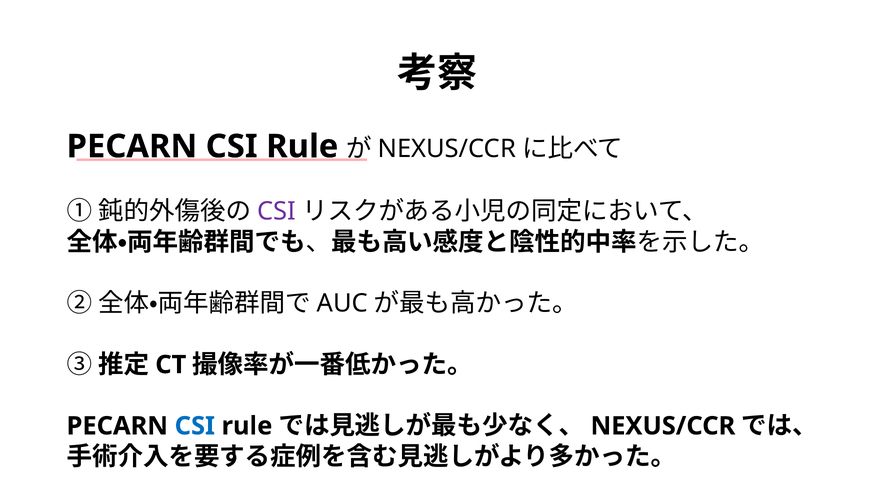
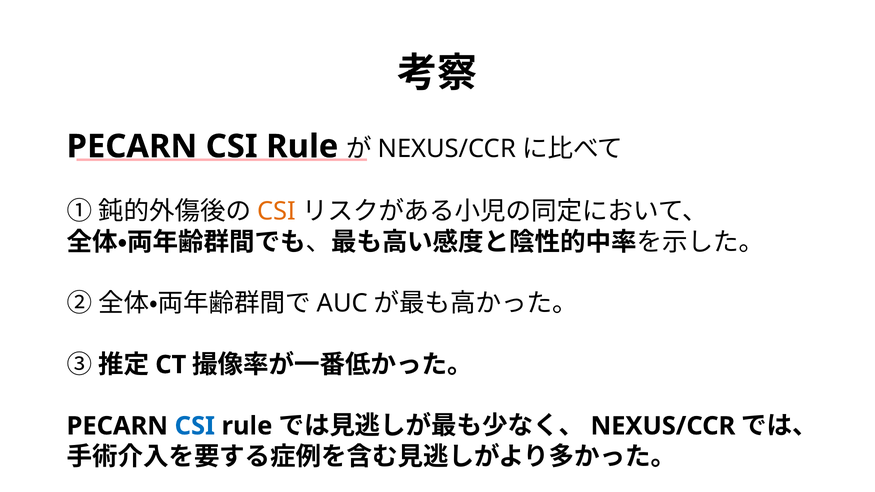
CSI colour: purple -> orange (277, 212)
